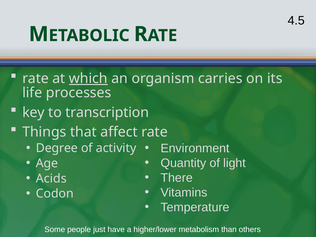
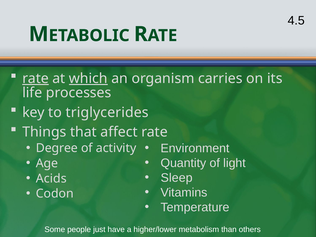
rate underline: none -> present (36, 78)
transcription: transcription -> triglycerides (107, 112)
There: There -> Sleep (177, 178)
